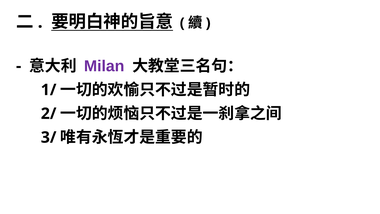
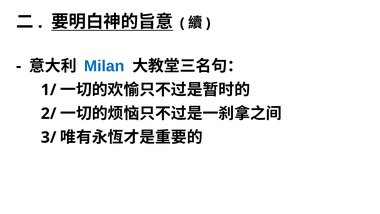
Milan colour: purple -> blue (104, 66)
